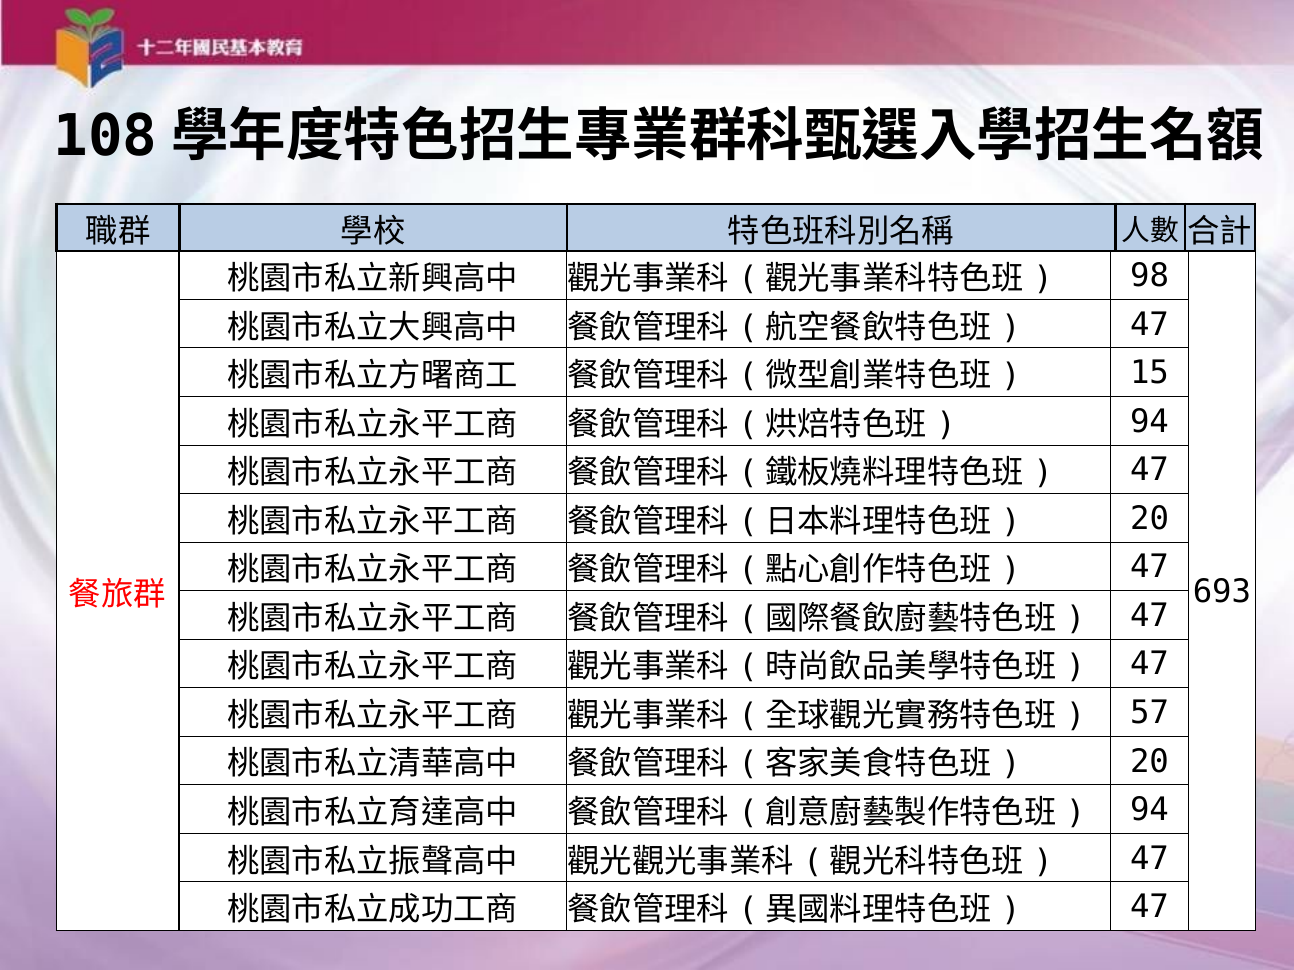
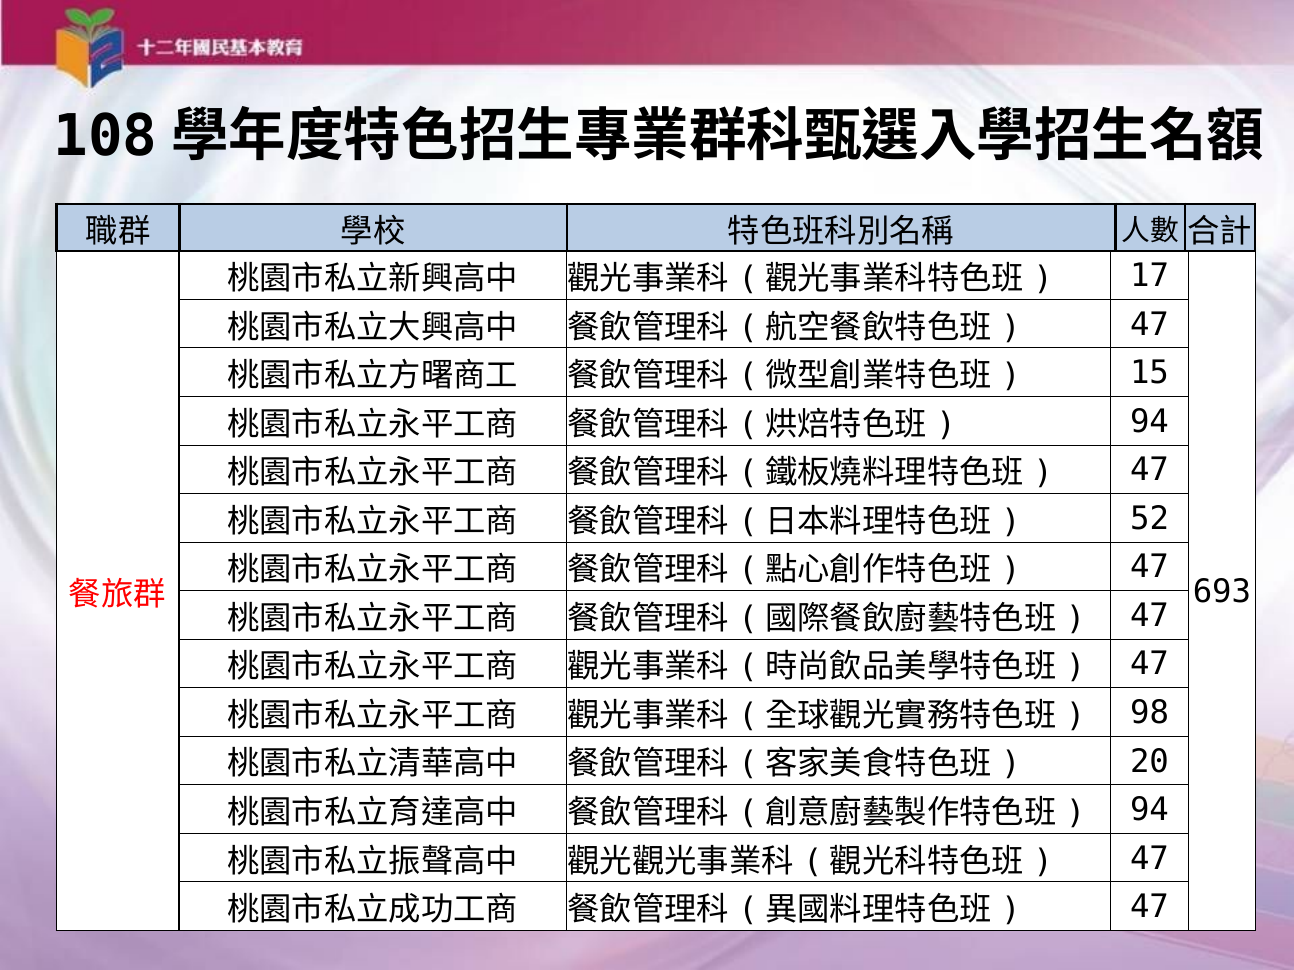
98: 98 -> 17 (1150, 276)
20: 20 -> 52 (1150, 519)
57: 57 -> 98 (1150, 713)
